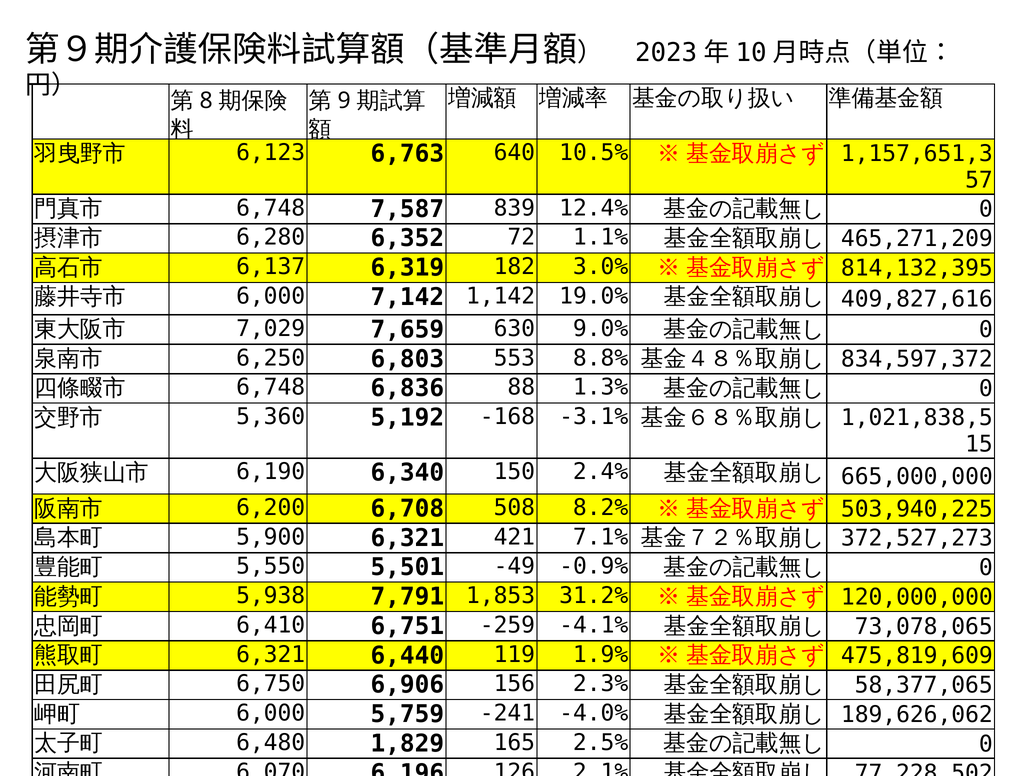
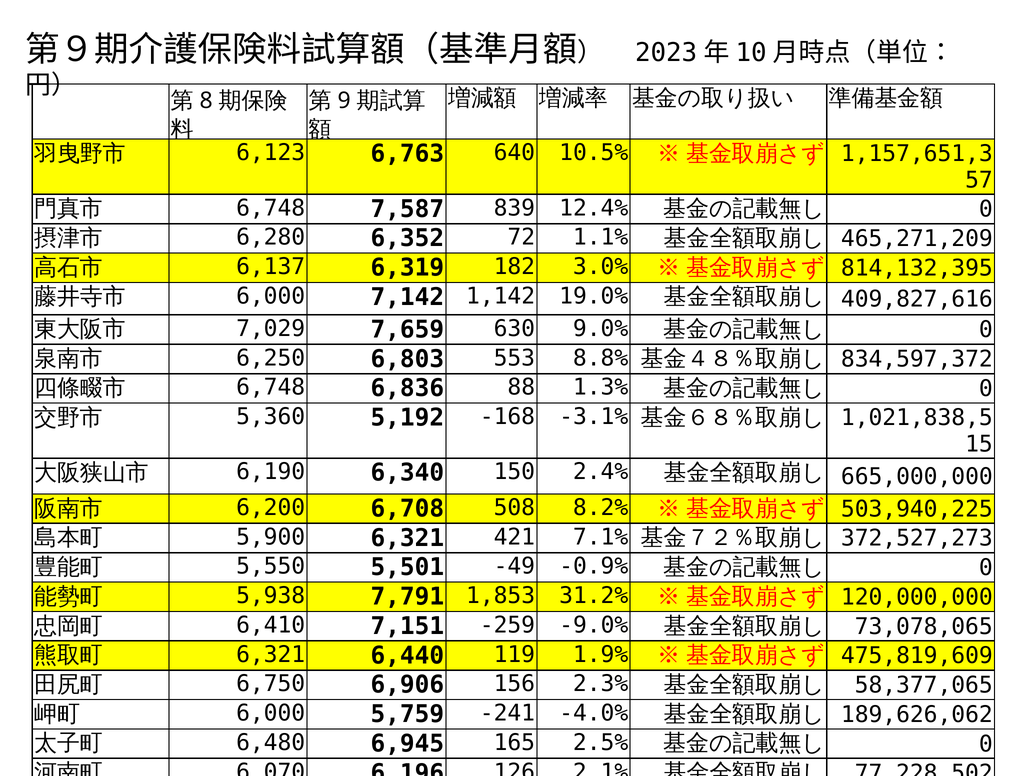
6,751: 6,751 -> 7,151 (407, 626)
-4.1%: -4.1% -> -9.0% (594, 625)
1,829: 1,829 -> 6,945 (407, 744)
